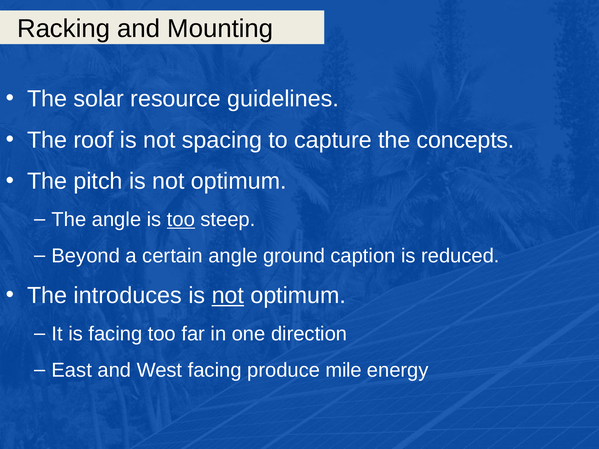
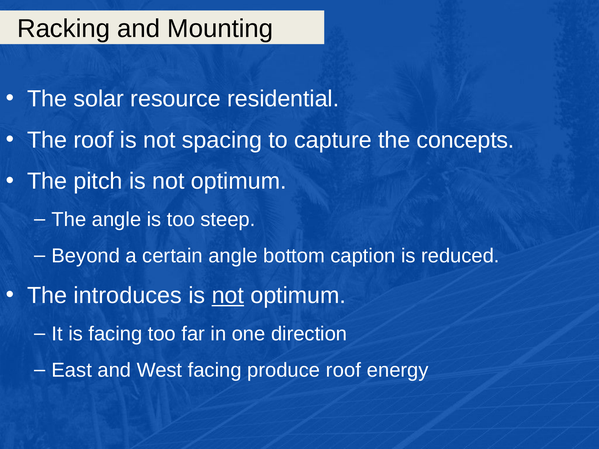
guidelines: guidelines -> residential (283, 99)
too underline: present -> none (181, 220)
ground: ground -> bottom (294, 256)
produce mile: mile -> roof (343, 371)
